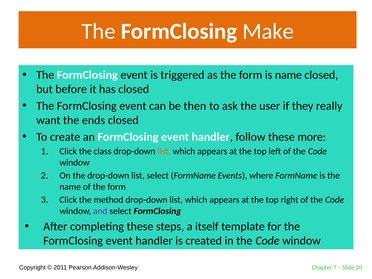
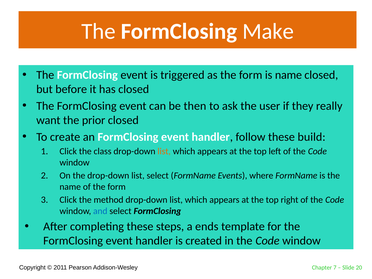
ends: ends -> prior (94, 120)
more: more -> build (312, 137)
and colour: purple -> blue (100, 211)
itself: itself -> ends (207, 226)
